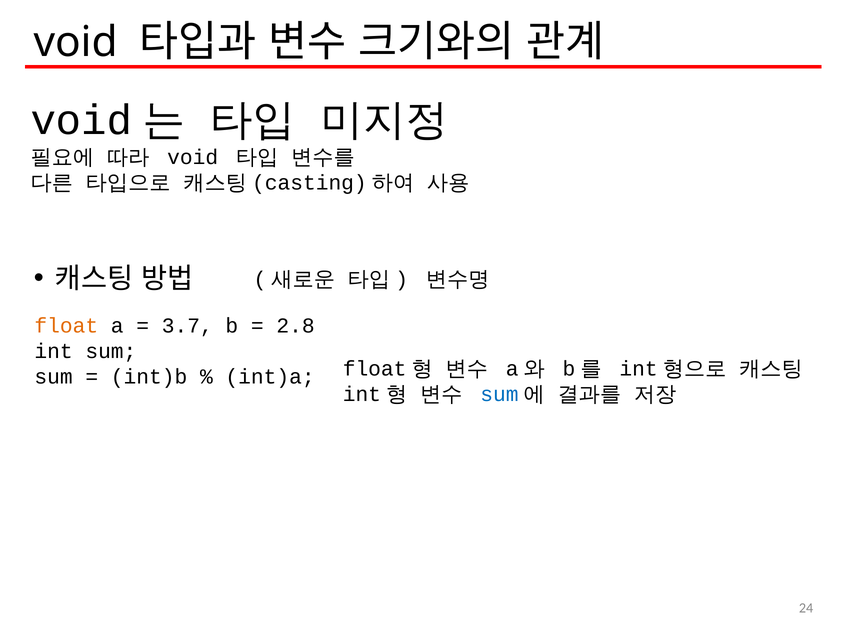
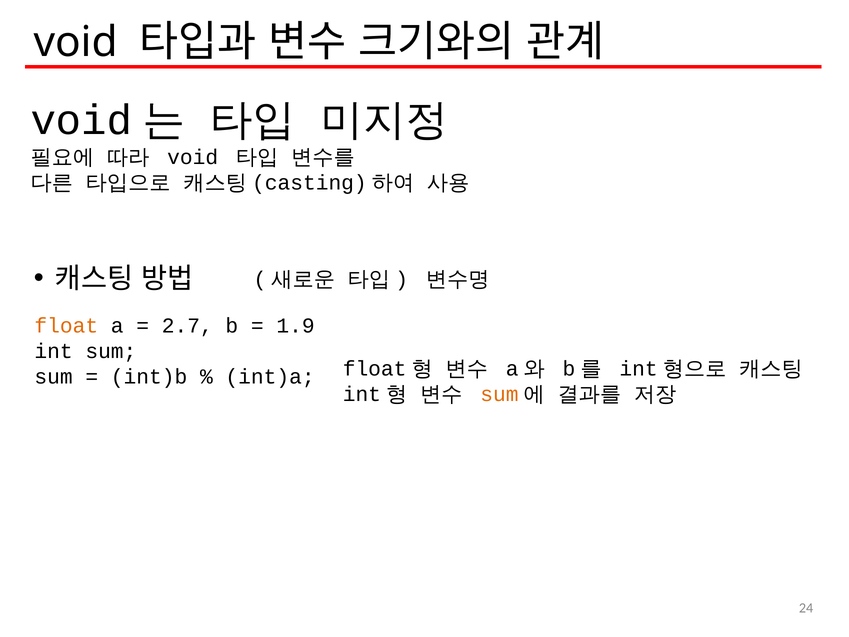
3.7: 3.7 -> 2.7 (187, 326)
2.8: 2.8 -> 1.9 (296, 326)
sum colour: blue -> orange (499, 394)
